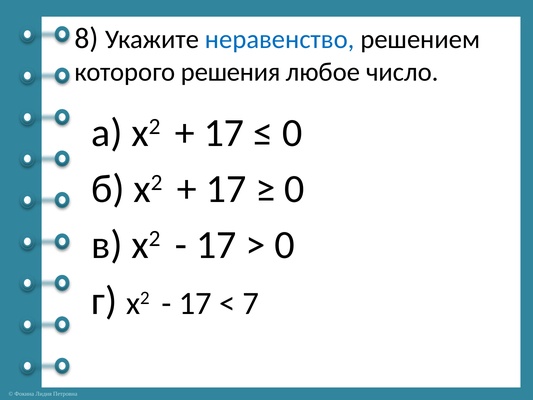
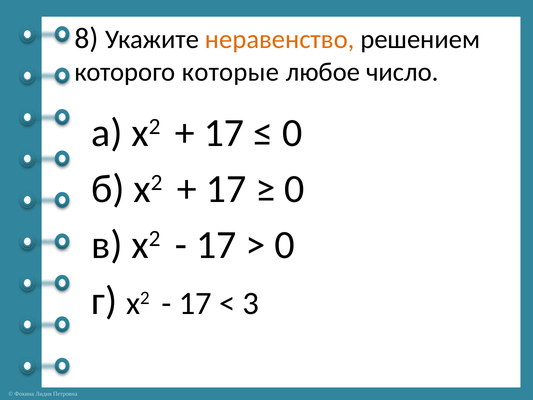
неравенство colour: blue -> orange (280, 39)
решения: решения -> которые (230, 72)
7: 7 -> 3 (251, 303)
